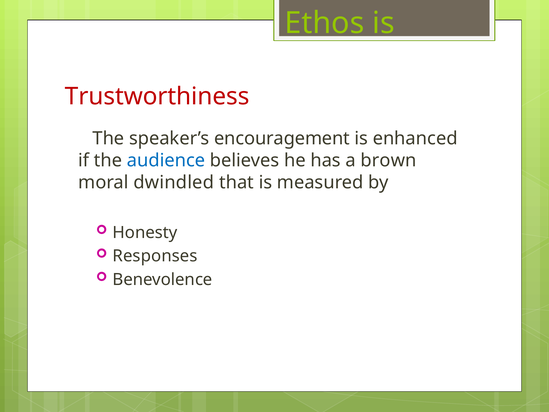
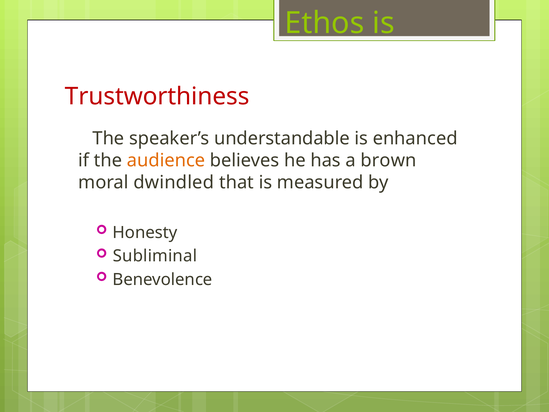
encouragement: encouragement -> understandable (282, 139)
audience colour: blue -> orange (166, 160)
Responses: Responses -> Subliminal (155, 256)
